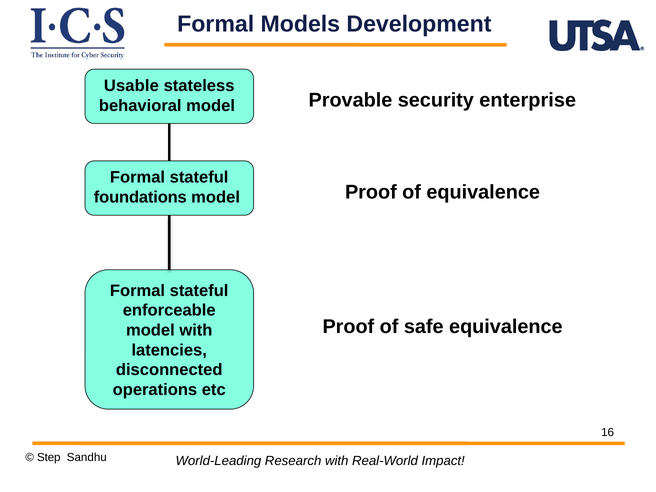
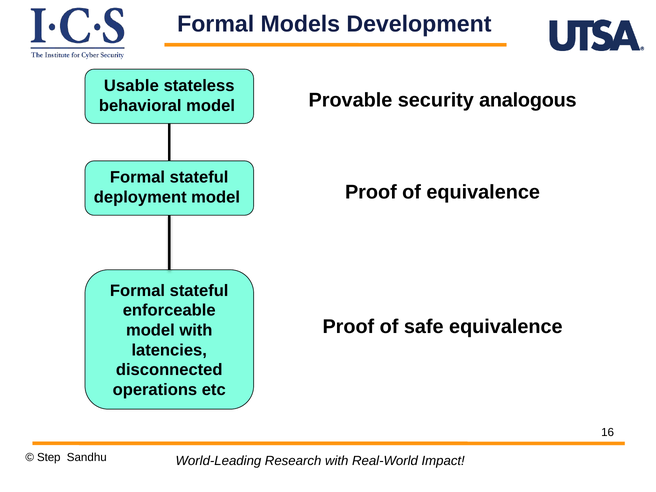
enterprise: enterprise -> analogous (528, 100)
foundations: foundations -> deployment (140, 197)
